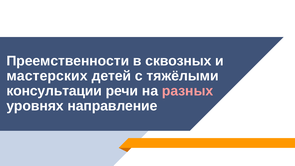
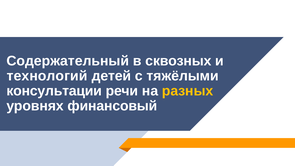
Преемственности: Преемственности -> Содержательный (68, 61)
мастерских: мастерских -> технологий (47, 76)
разных colour: pink -> yellow (188, 91)
направление: направление -> финансовый (112, 106)
